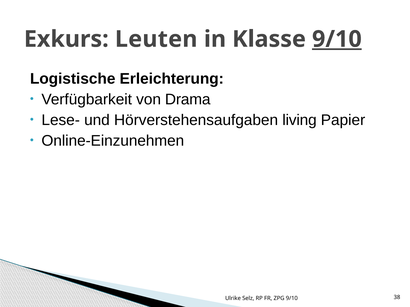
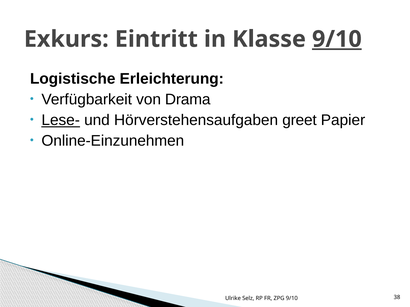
Leuten: Leuten -> Eintritt (156, 39)
Lese- underline: none -> present (61, 120)
living: living -> greet (300, 120)
